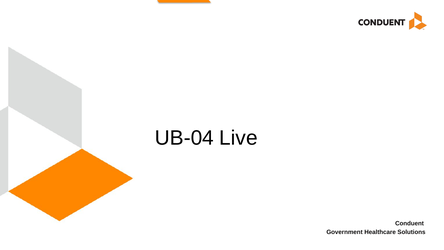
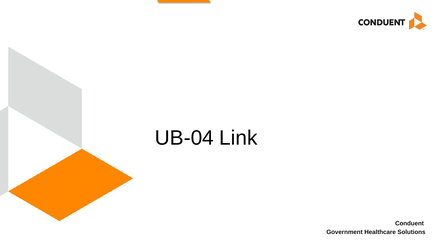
Live: Live -> Link (239, 138)
